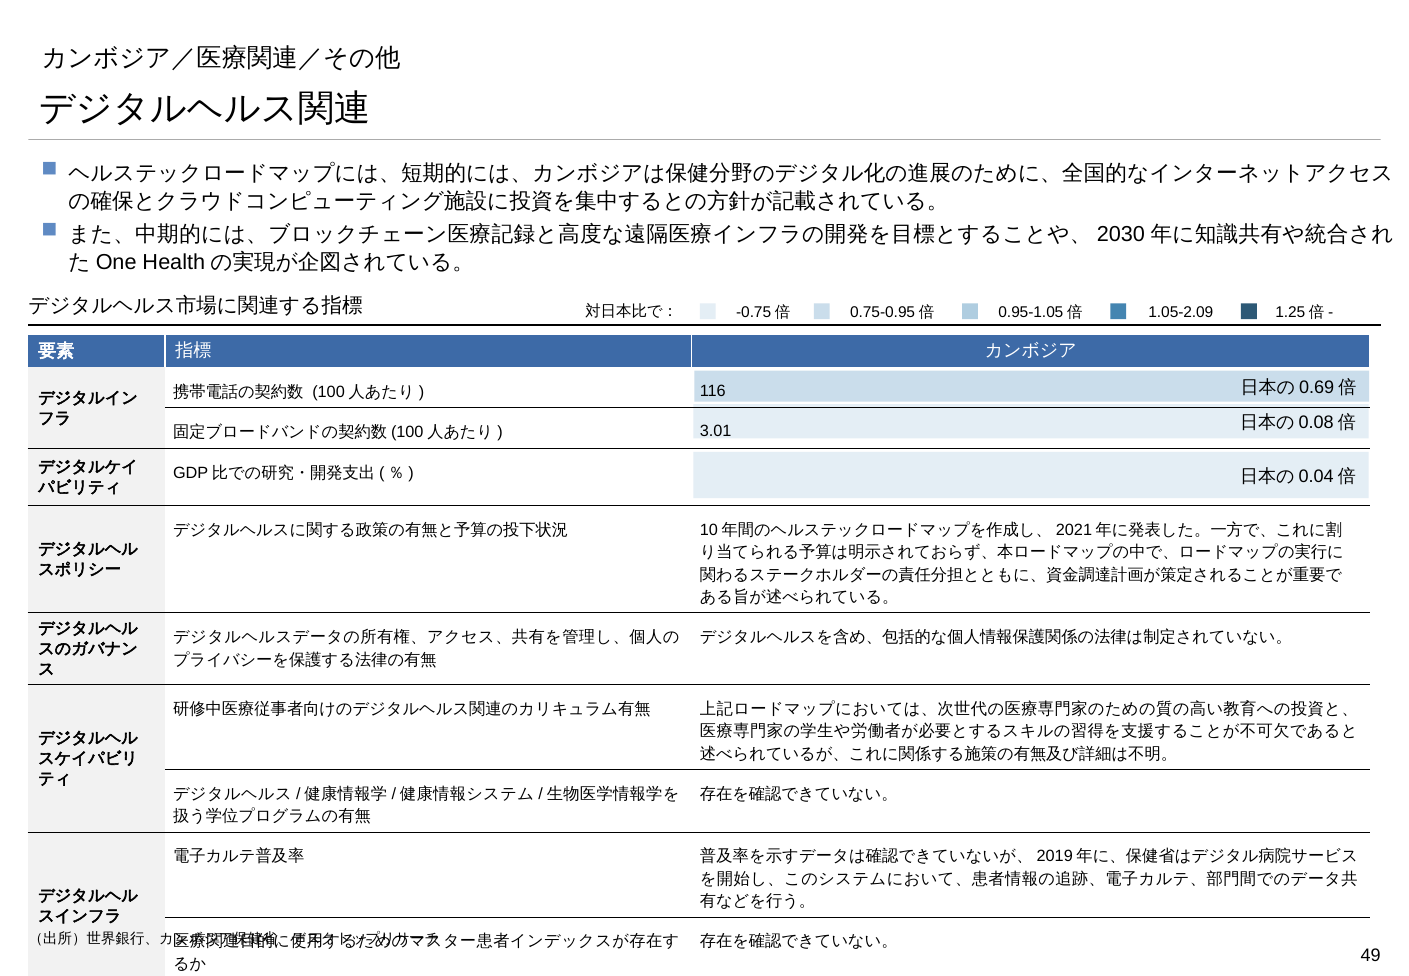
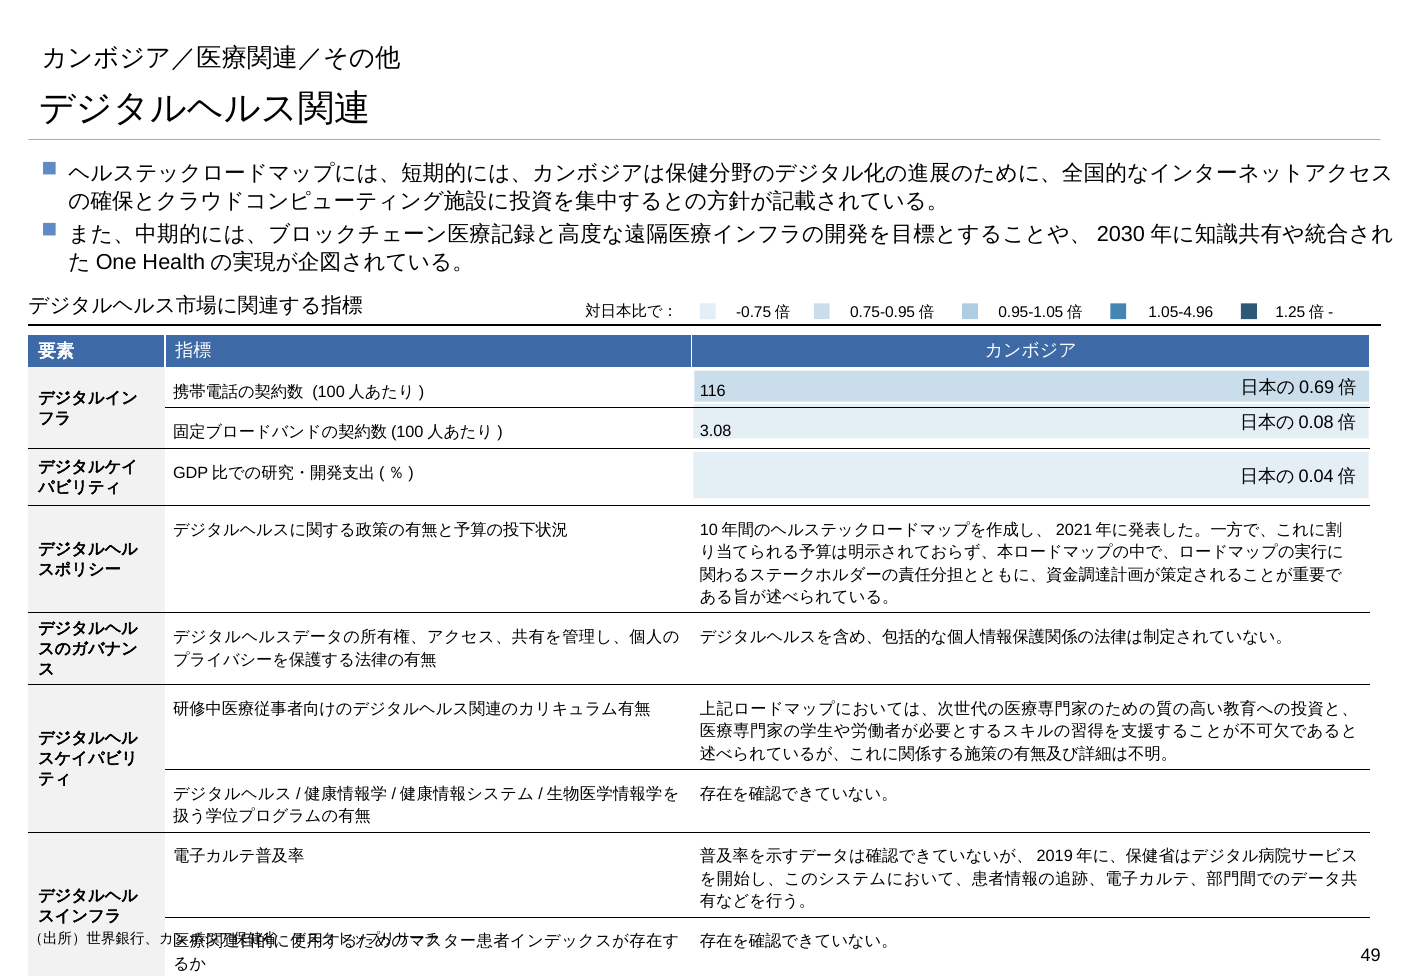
1.05-2.09: 1.05-2.09 -> 1.05-4.96 (1181, 312)
3.01: 3.01 -> 3.08 (716, 431)
